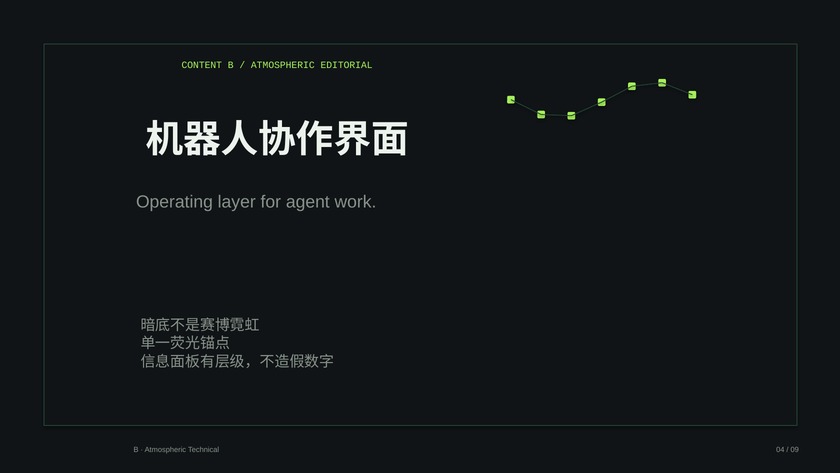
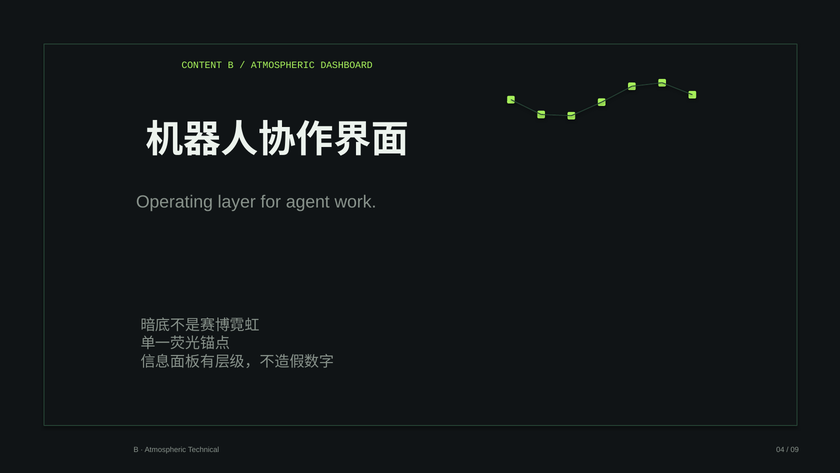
EDITORIAL: EDITORIAL -> DASHBOARD (347, 65)
